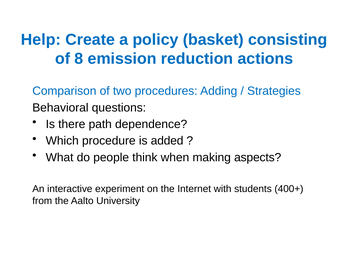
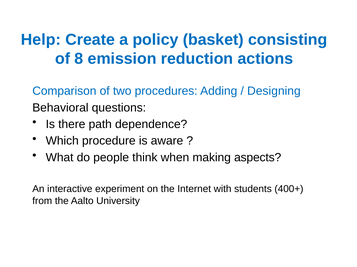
Strategies: Strategies -> Designing (274, 91)
added: added -> aware (167, 141)
